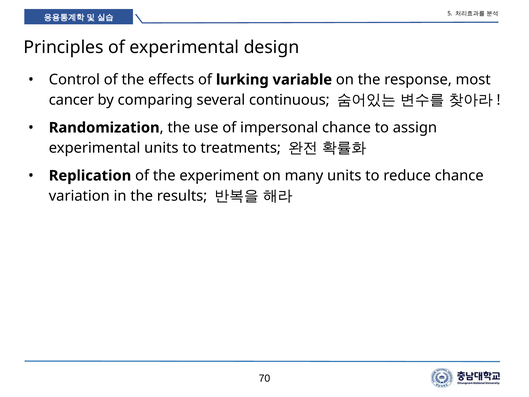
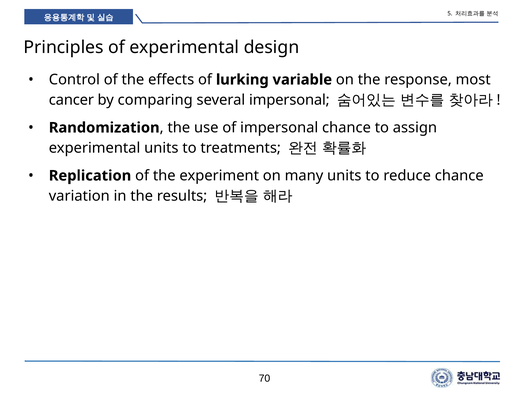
several continuous: continuous -> impersonal (289, 100)
